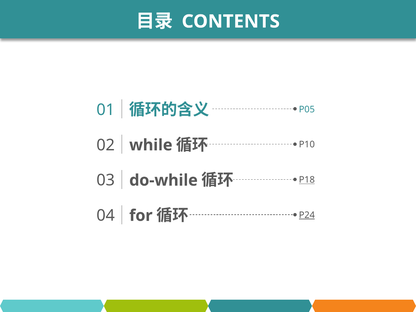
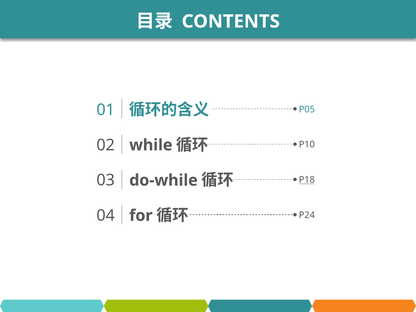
P24 underline: present -> none (307, 215)
